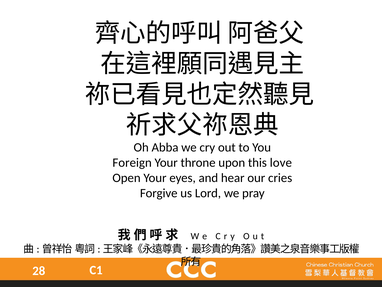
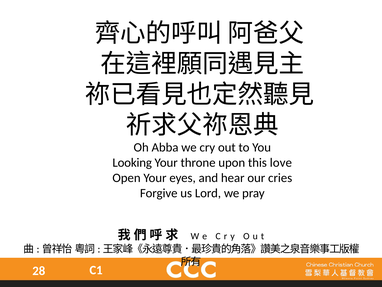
Foreign: Foreign -> Looking (132, 162)
